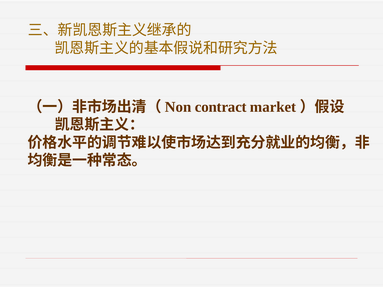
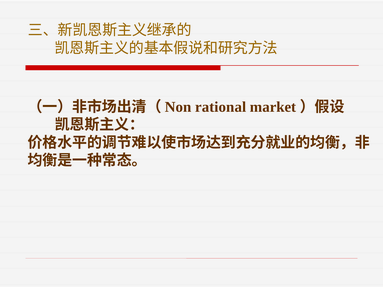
contract: contract -> rational (221, 107)
